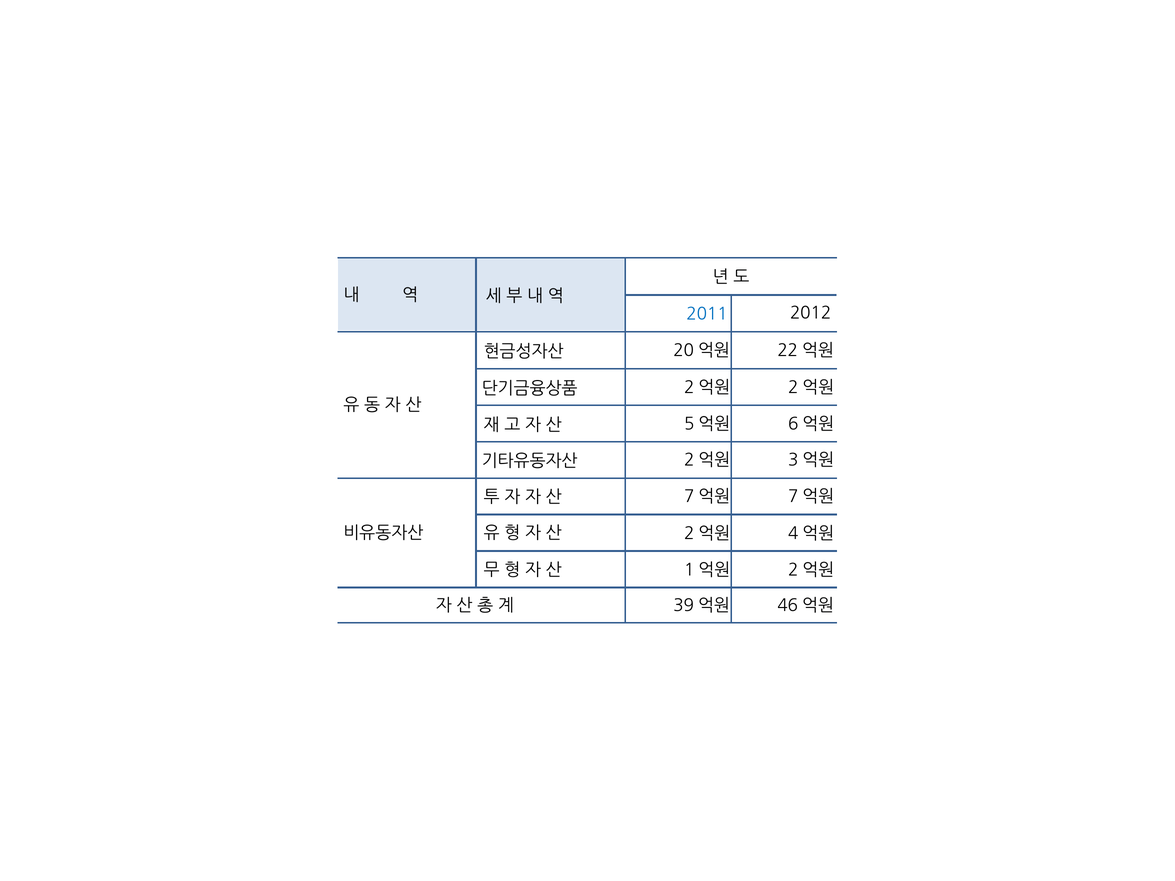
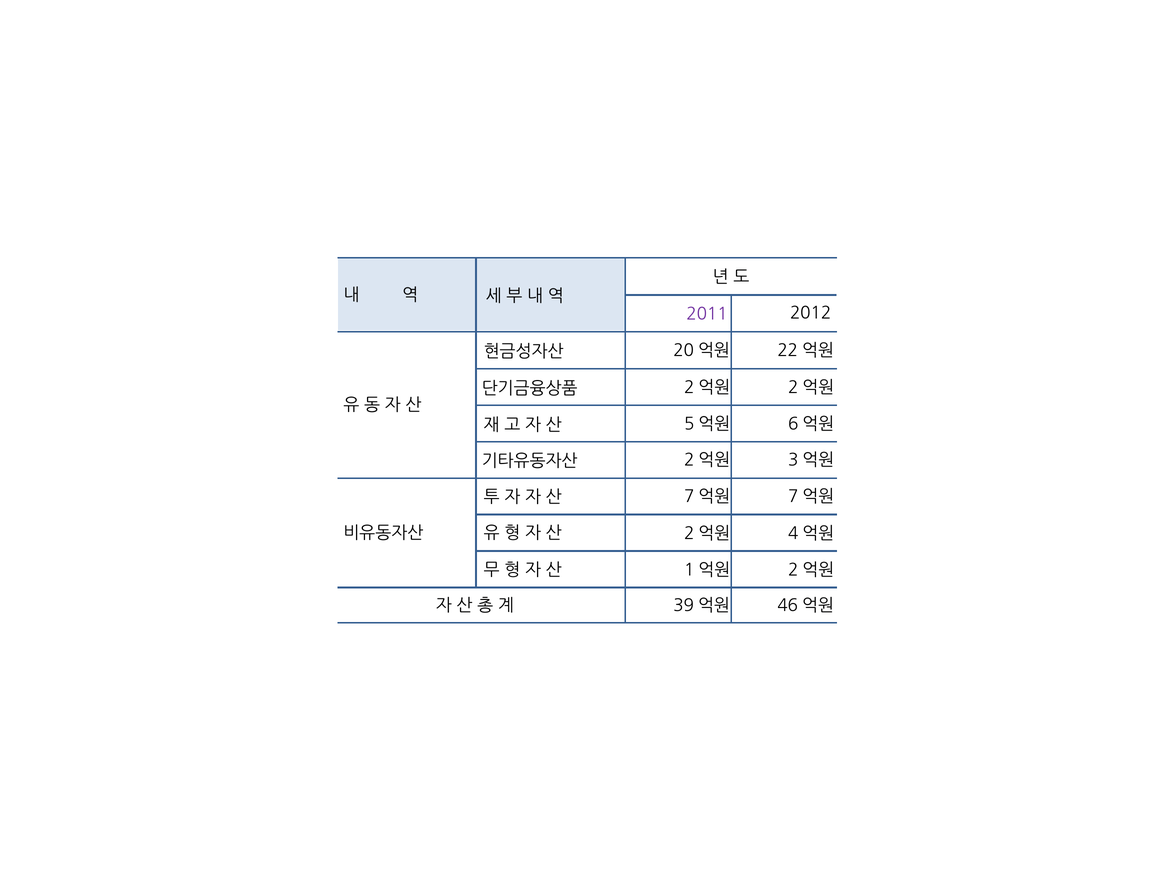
2011 colour: blue -> purple (707, 314)
